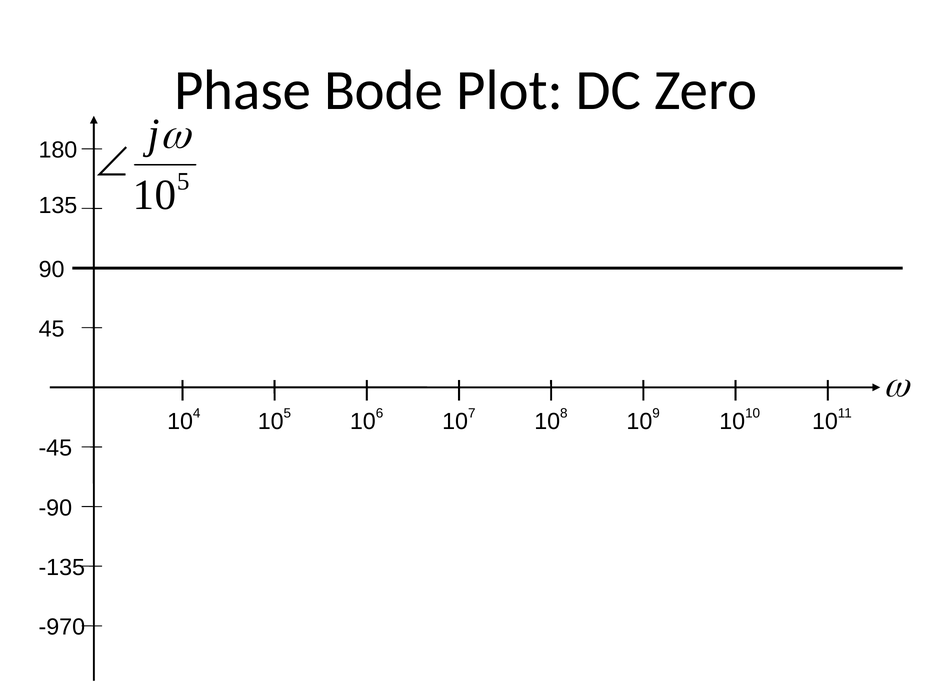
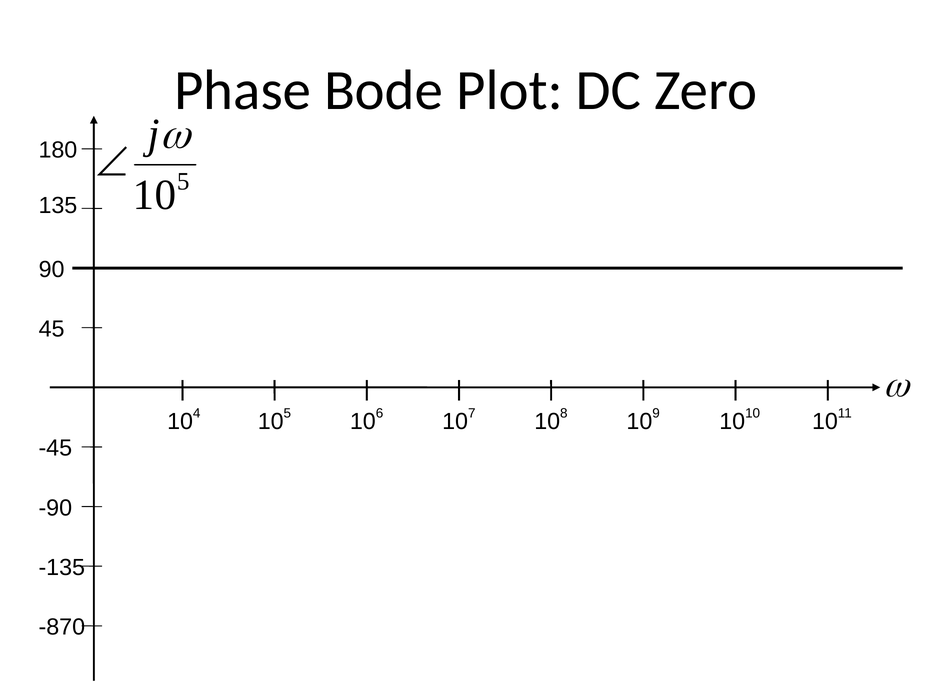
-970: -970 -> -870 (62, 627)
